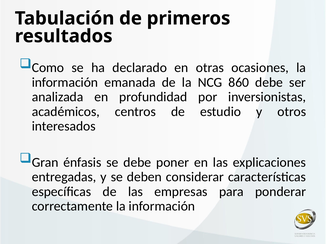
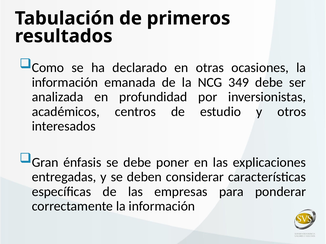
860: 860 -> 349 (239, 82)
